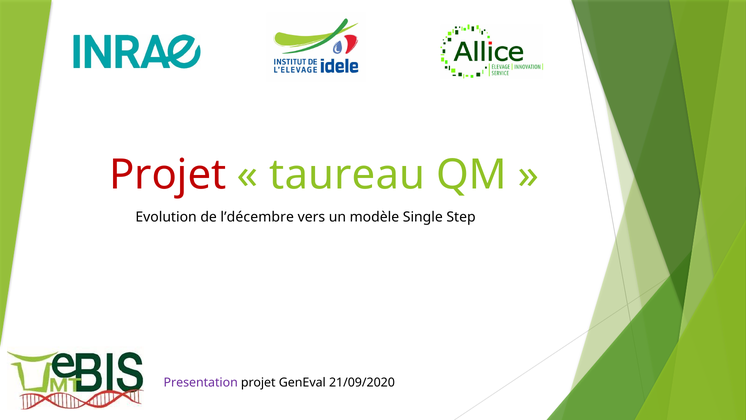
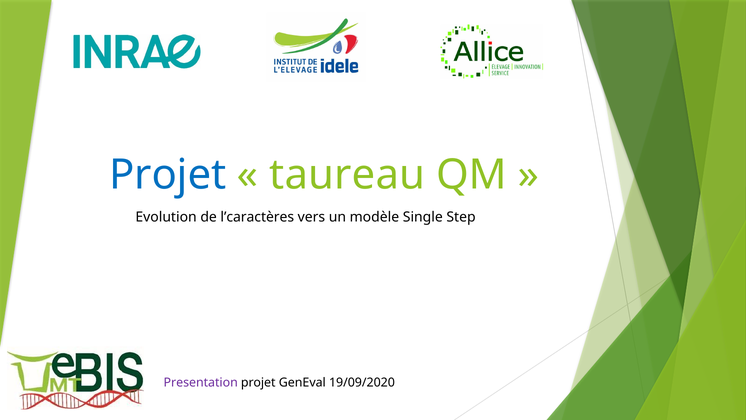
Projet colour: red -> blue (168, 175)
l’décembre: l’décembre -> l’caractères (257, 217)
21/09/2020: 21/09/2020 -> 19/09/2020 (362, 382)
